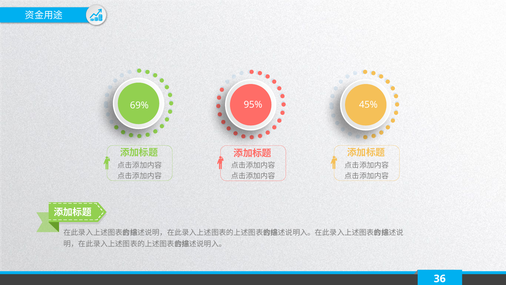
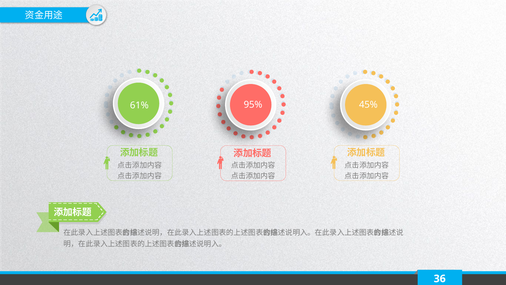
69%: 69% -> 61% (139, 105)
